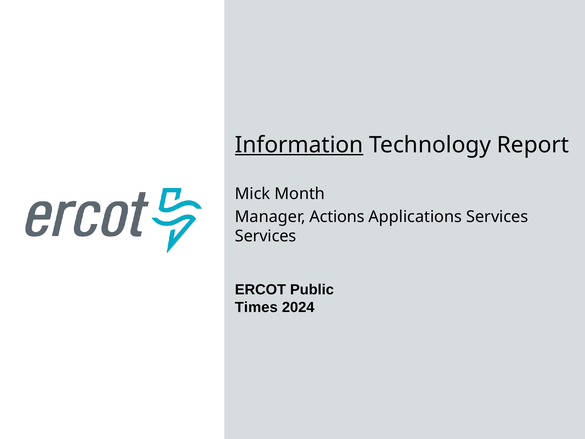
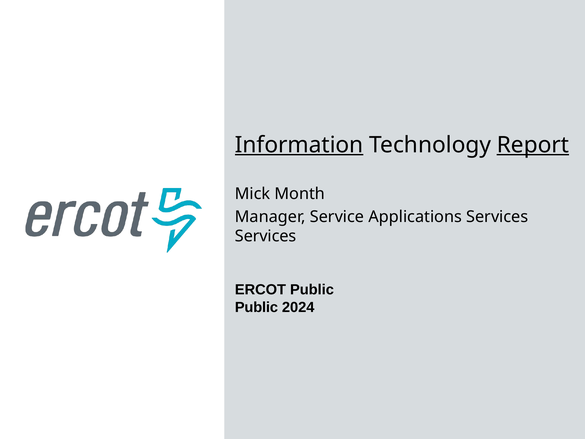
Report underline: none -> present (533, 145)
Actions: Actions -> Service (337, 217)
Times: Times -> Public (256, 307)
